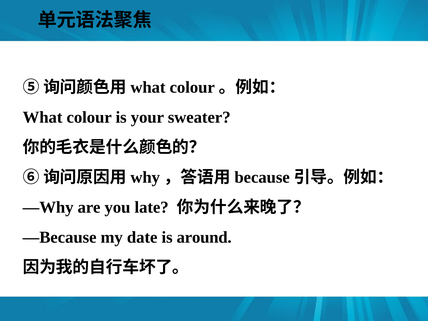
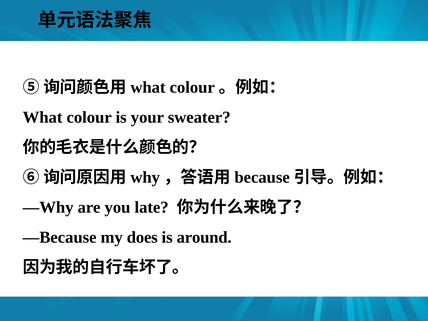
date: date -> does (142, 237)
